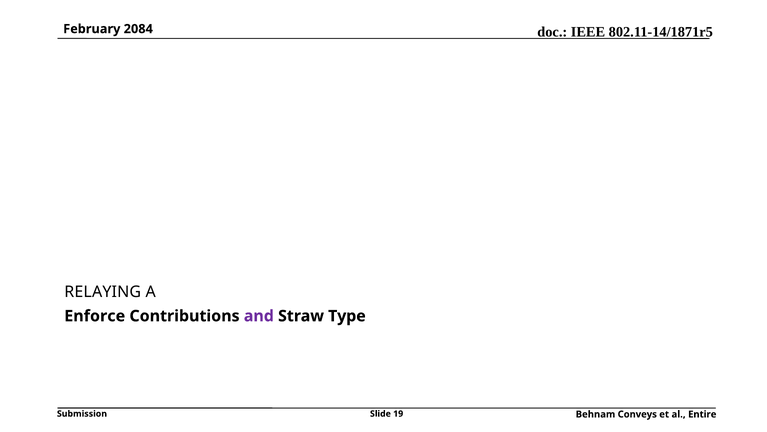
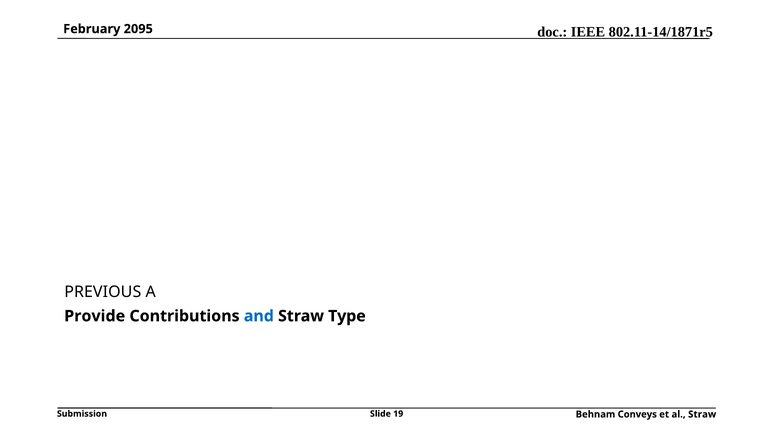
2084: 2084 -> 2095 (138, 29)
RELAYING: RELAYING -> PREVIOUS (103, 292)
Enforce: Enforce -> Provide (95, 316)
and colour: purple -> blue (259, 316)
al Entire: Entire -> Straw (702, 414)
